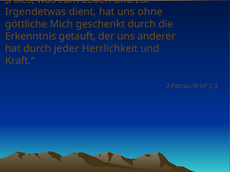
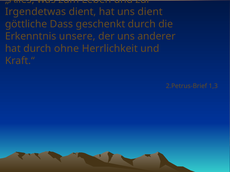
uns ohne: ohne -> dient (150, 12)
Mich: Mich -> Dass (61, 24)
getauft: getauft -> unsere (77, 36)
jeder: jeder -> ohne (67, 49)
